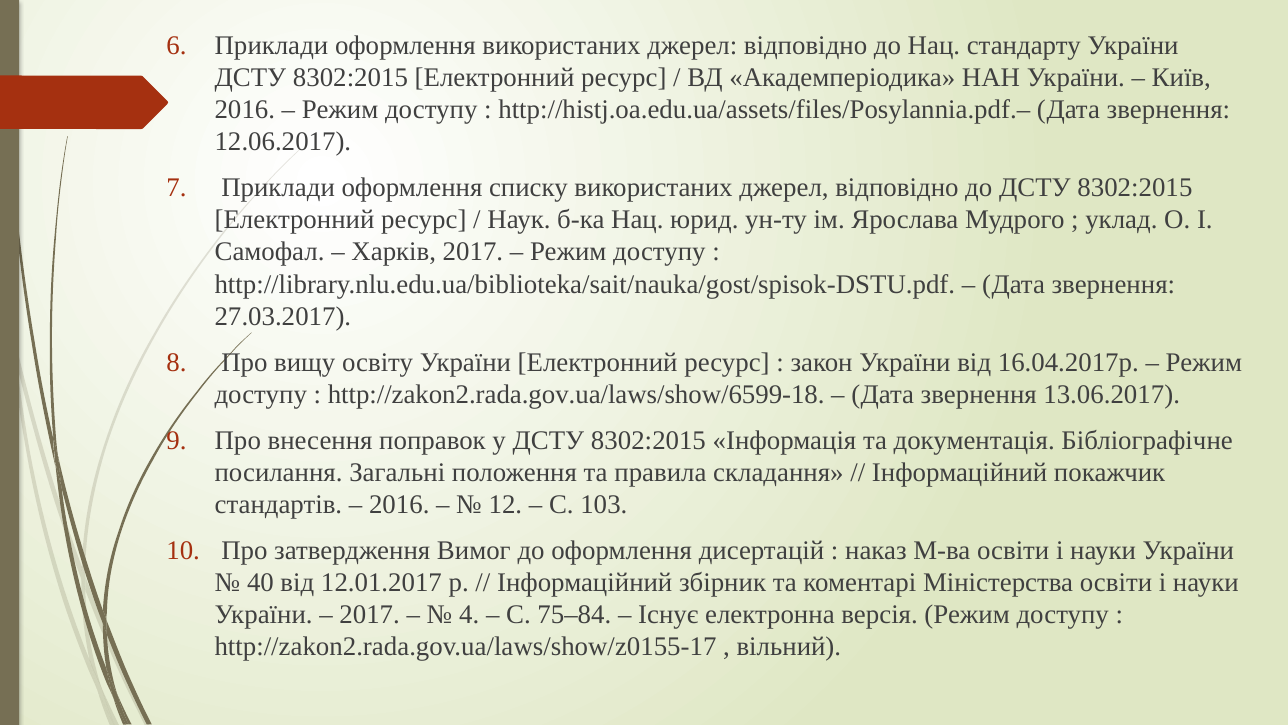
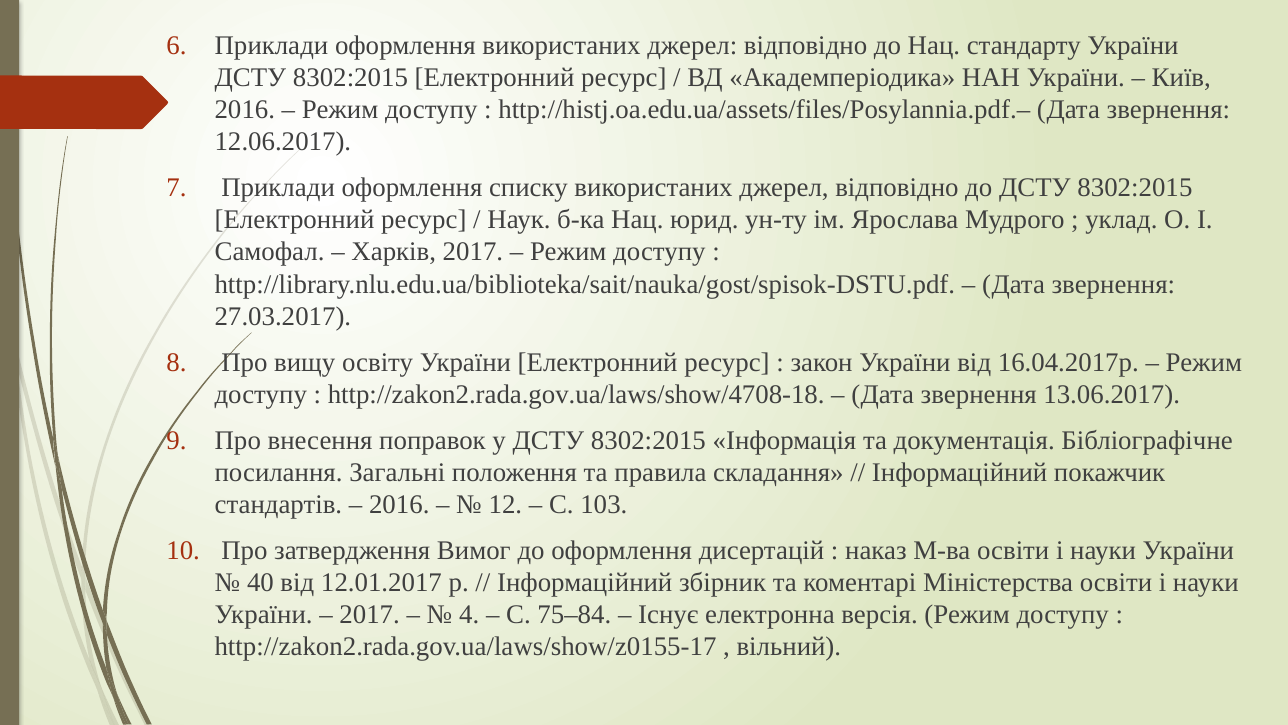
http://zakon2.rada.gov.ua/laws/show/6599-18: http://zakon2.rada.gov.ua/laws/show/6599-18 -> http://zakon2.rada.gov.ua/laws/show/4708-18 (576, 394)
